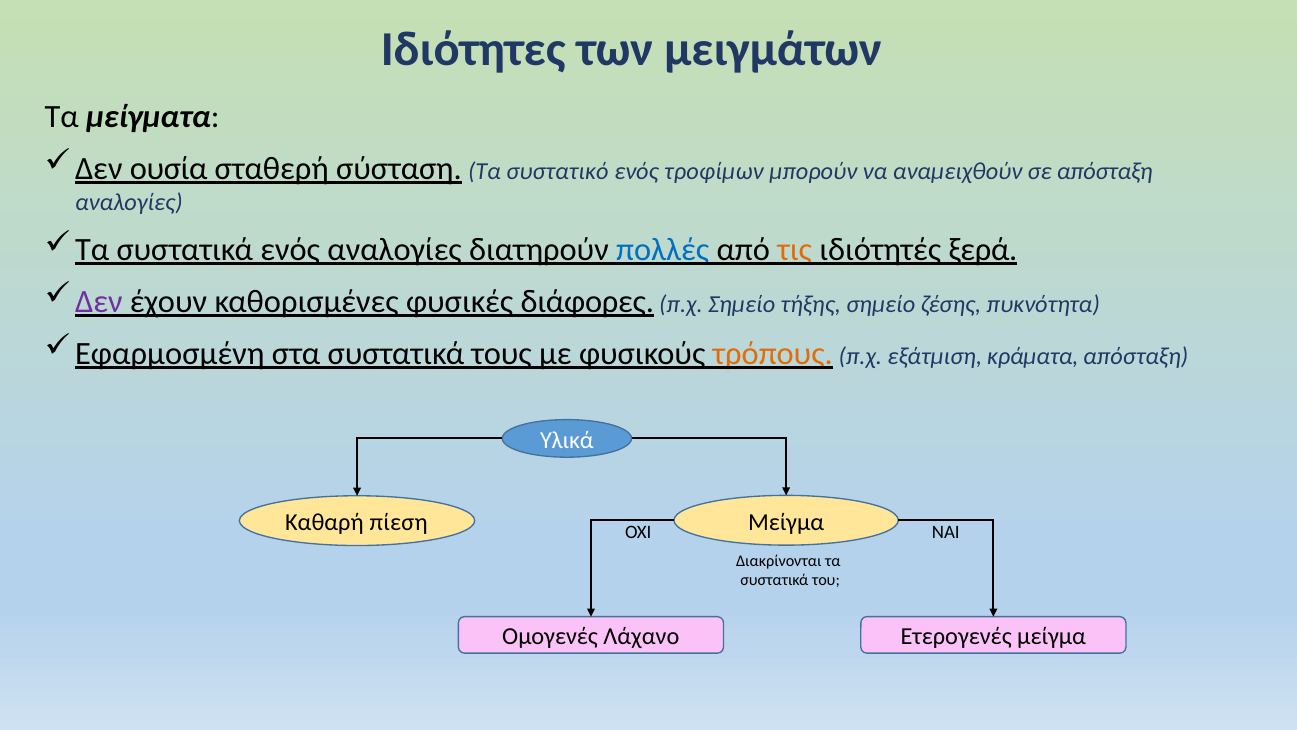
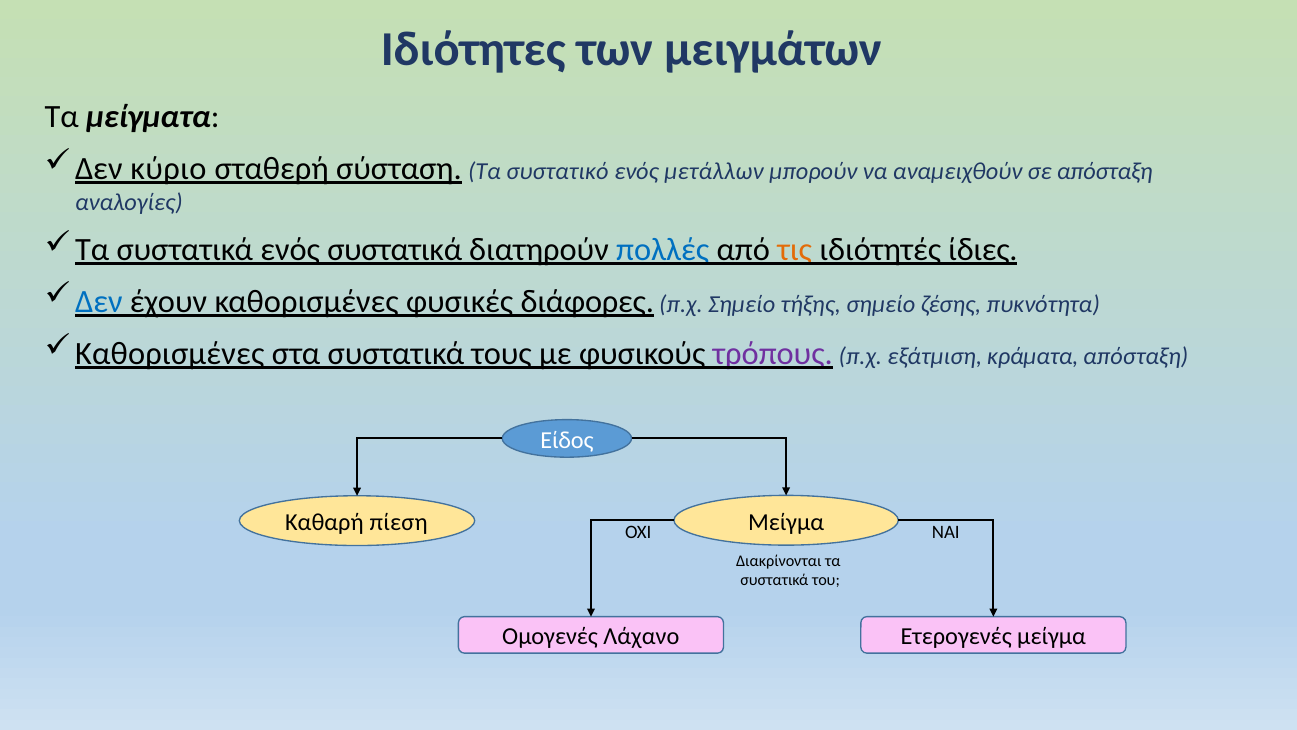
ουσία: ουσία -> κύριο (168, 168)
τροφίμων: τροφίμων -> μετάλλων (714, 171)
ενός αναλογίες: αναλογίες -> συστατικά (395, 249)
ξερά: ξερά -> ίδιες (983, 249)
Δεν colour: purple -> blue (99, 301)
Εφαρμοσμένη: Εφαρμοσμένη -> Καθορισμένες (170, 353)
τρόπους colour: orange -> purple (773, 353)
Υλικά: Υλικά -> Είδος (567, 440)
